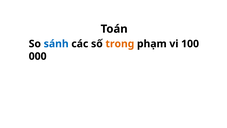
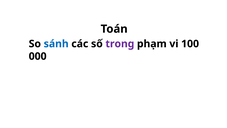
trong colour: orange -> purple (120, 44)
